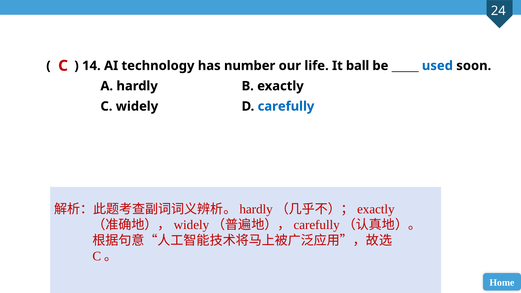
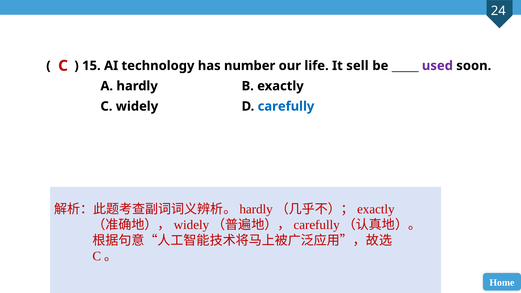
14: 14 -> 15 (91, 66)
ball: ball -> sell (357, 66)
used colour: blue -> purple (437, 66)
